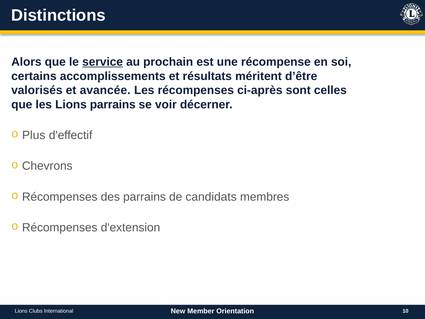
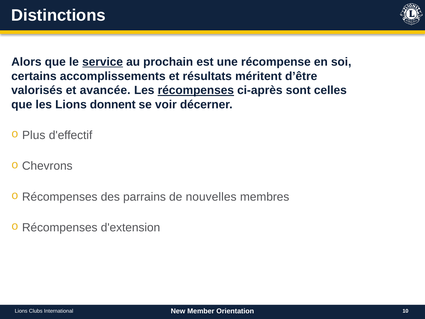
récompenses underline: none -> present (196, 90)
Lions parrains: parrains -> donnent (113, 105)
candidats: candidats -> nouvelles (211, 197)
